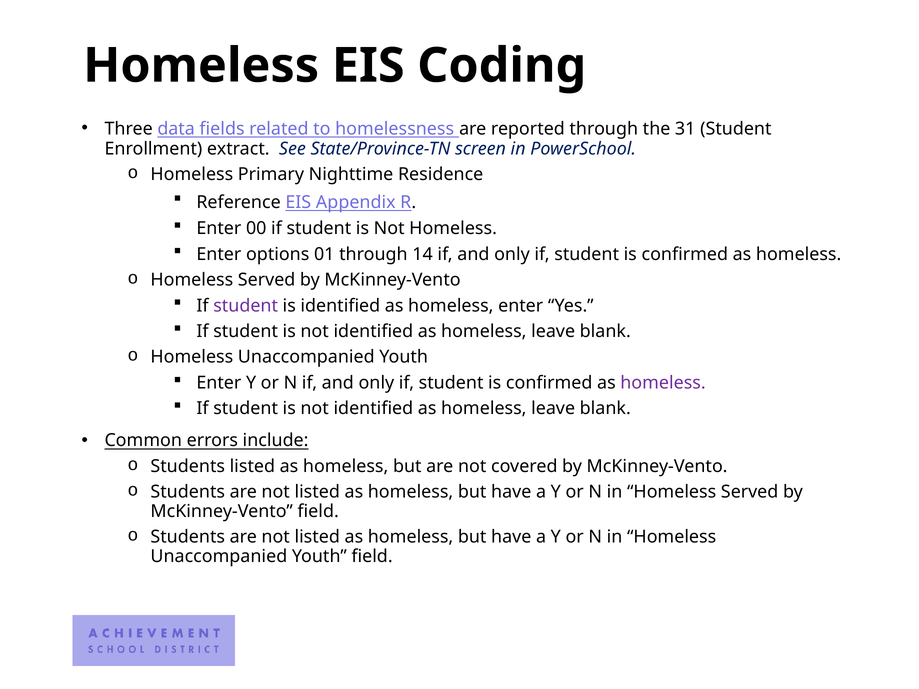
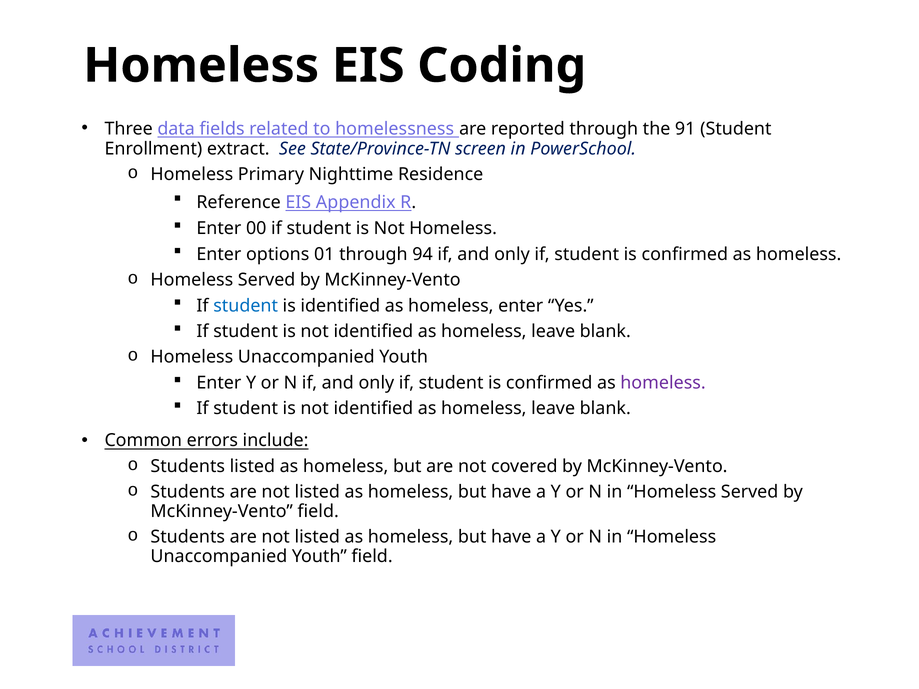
31: 31 -> 91 (685, 129)
14: 14 -> 94 (423, 254)
student colour: purple -> blue (246, 306)
